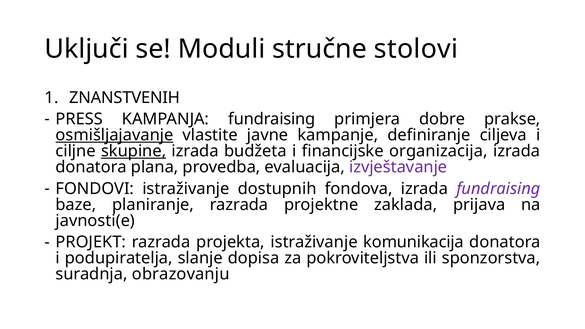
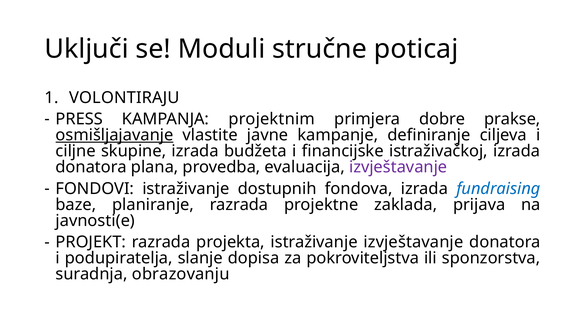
stolovi: stolovi -> poticaj (416, 49)
ZNANSTVENIH: ZNANSTVENIH -> VOLONTIRAJU (124, 98)
KAMPANJA fundraising: fundraising -> projektnim (272, 119)
skupine underline: present -> none (134, 151)
organizacija: organizacija -> istraživačkoj (438, 151)
fundraising colour: purple -> blue (498, 189)
istraživanje komunikacija: komunikacija -> izvještavanje (413, 242)
